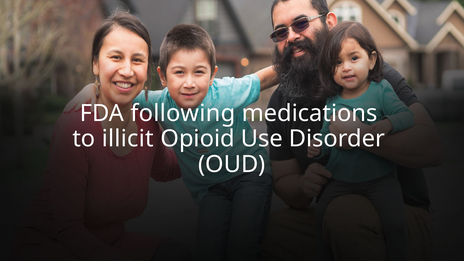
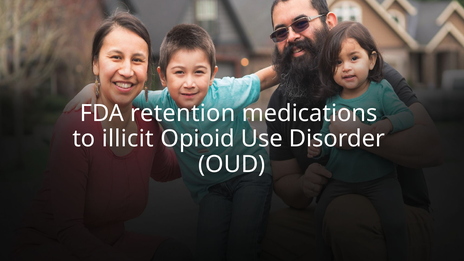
following: following -> retention (183, 113)
